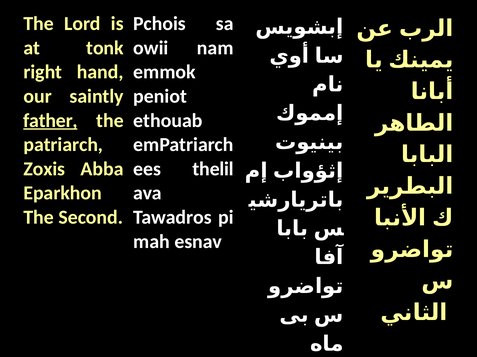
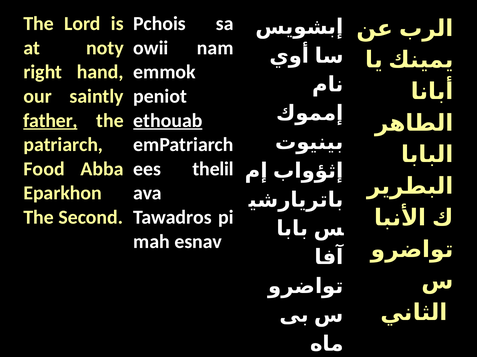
tonk: tonk -> noty (105, 48)
ethouab underline: none -> present (168, 121)
Zoxis: Zoxis -> Food (44, 169)
